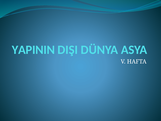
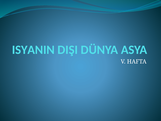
YAPININ: YAPININ -> ISYANIN (33, 50)
